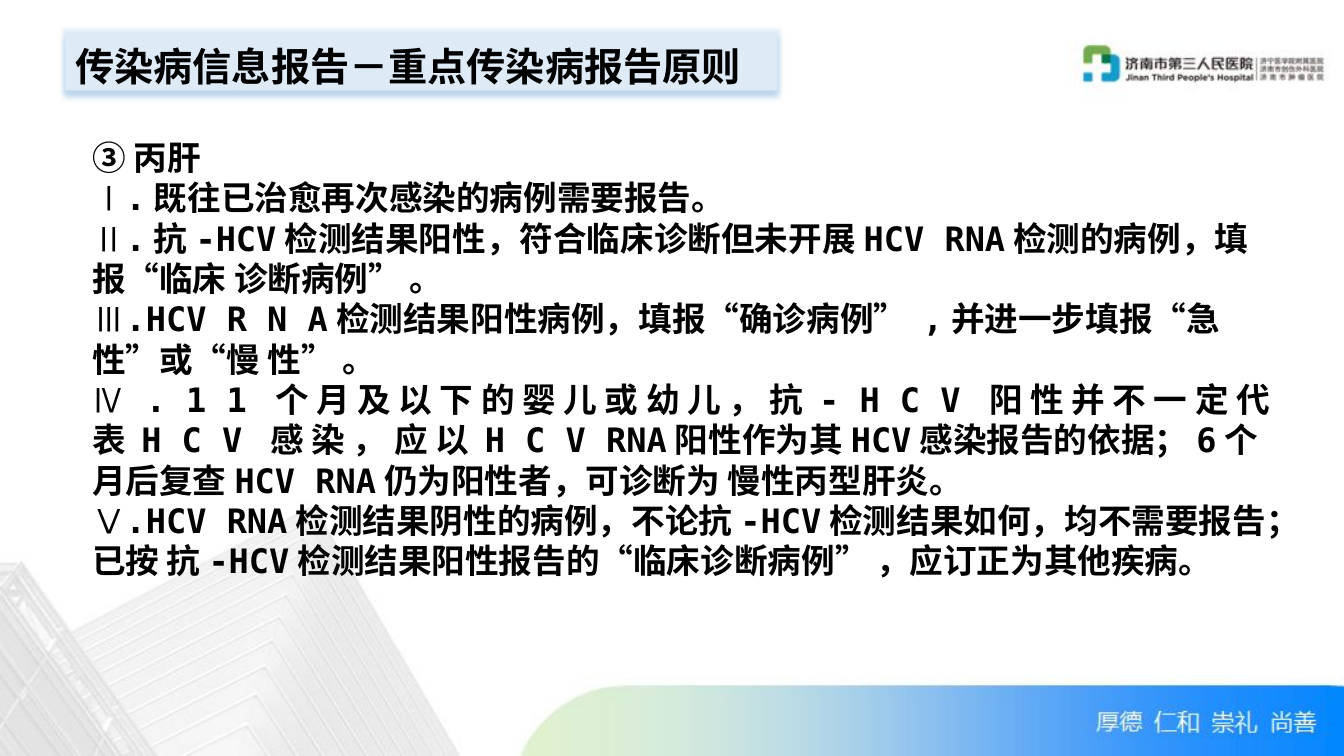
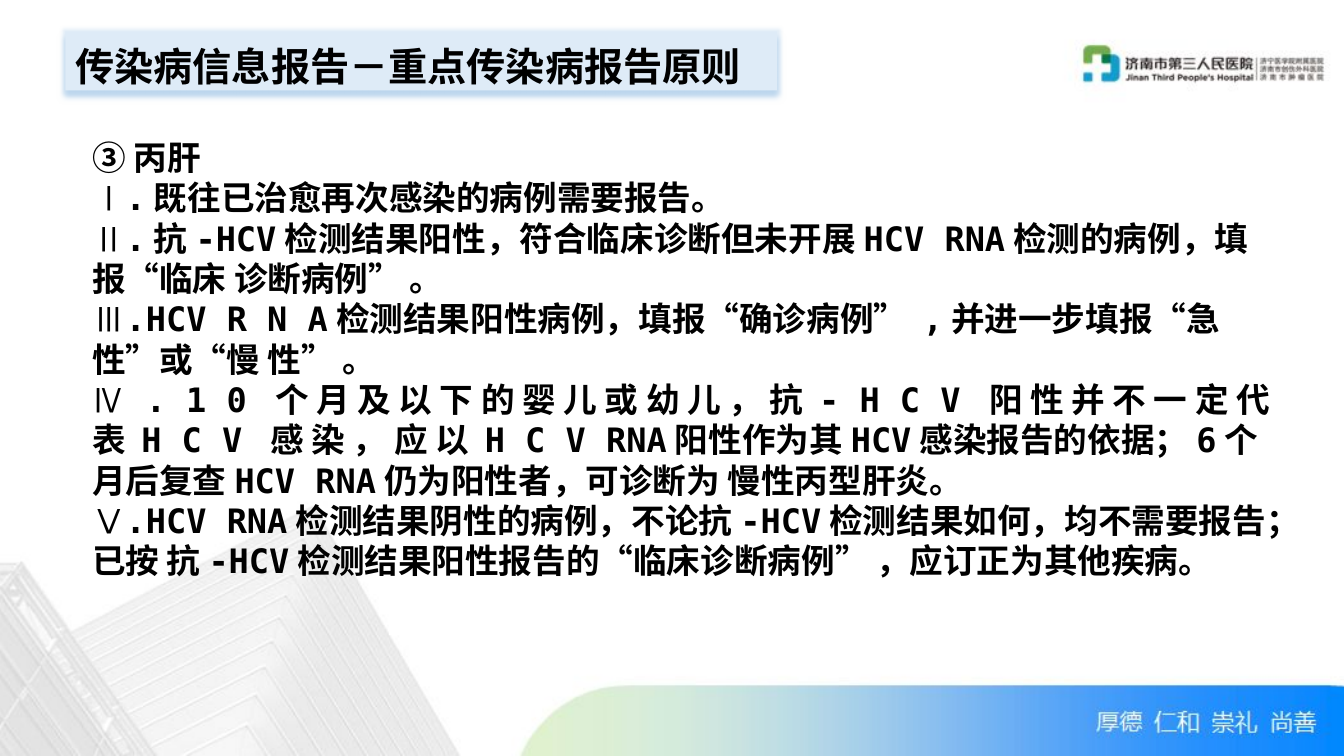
1 1: 1 -> 0 (237, 401)
